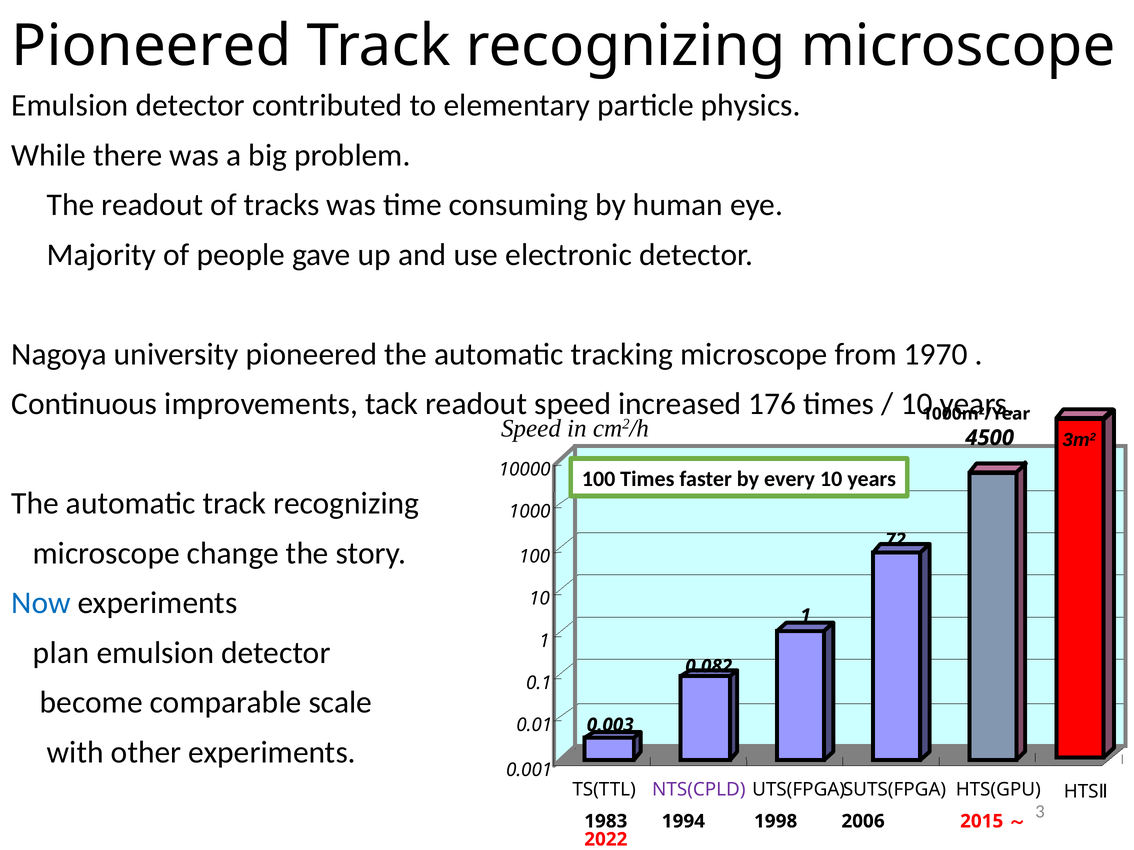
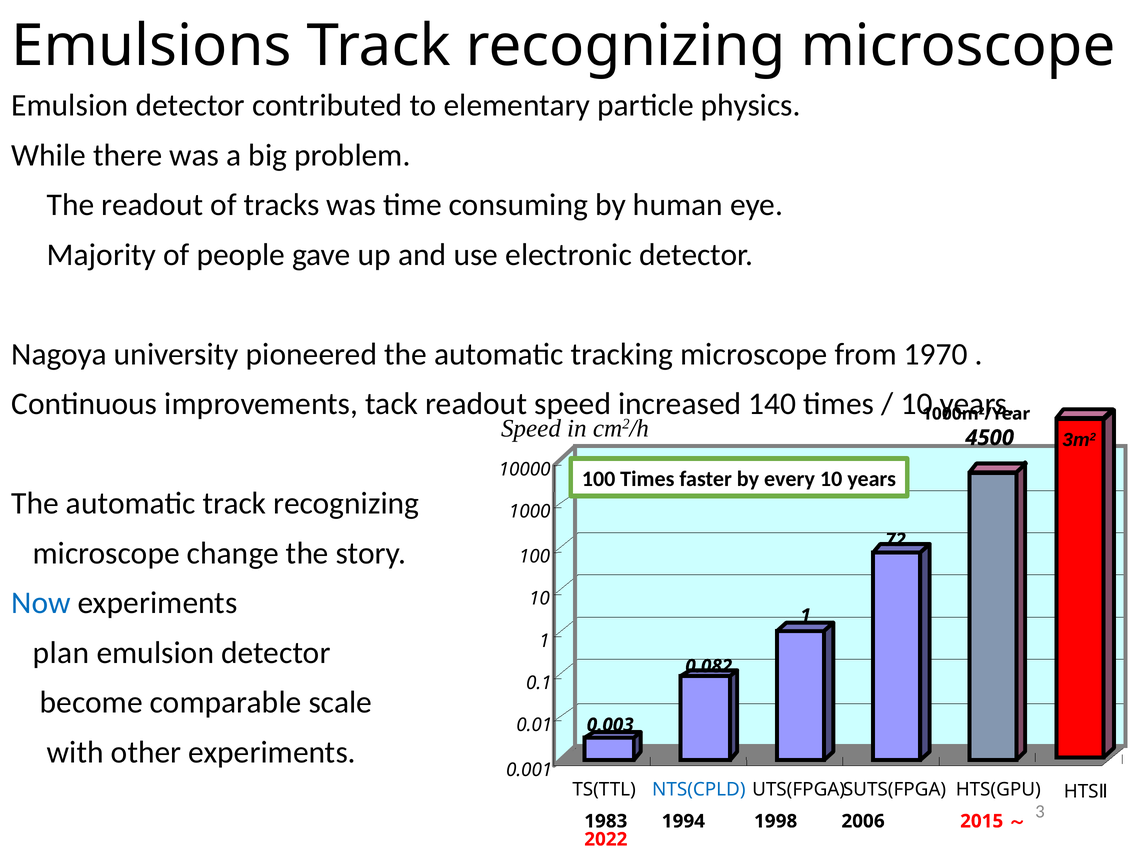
Pioneered: Pioneered -> Emulsions (151, 46)
176: 176 -> 140 (772, 404)
NTS(CPLD colour: purple -> blue (699, 790)
